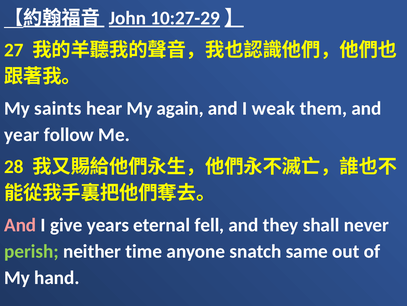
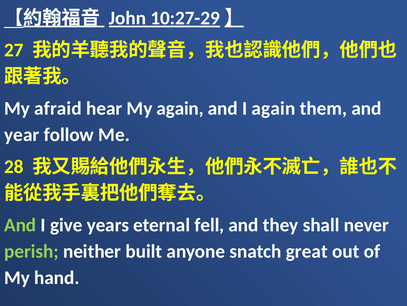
saints: saints -> afraid (58, 108)
I weak: weak -> again (273, 108)
And colour: pink -> light green (20, 225)
time: time -> built (144, 251)
same: same -> great (307, 251)
